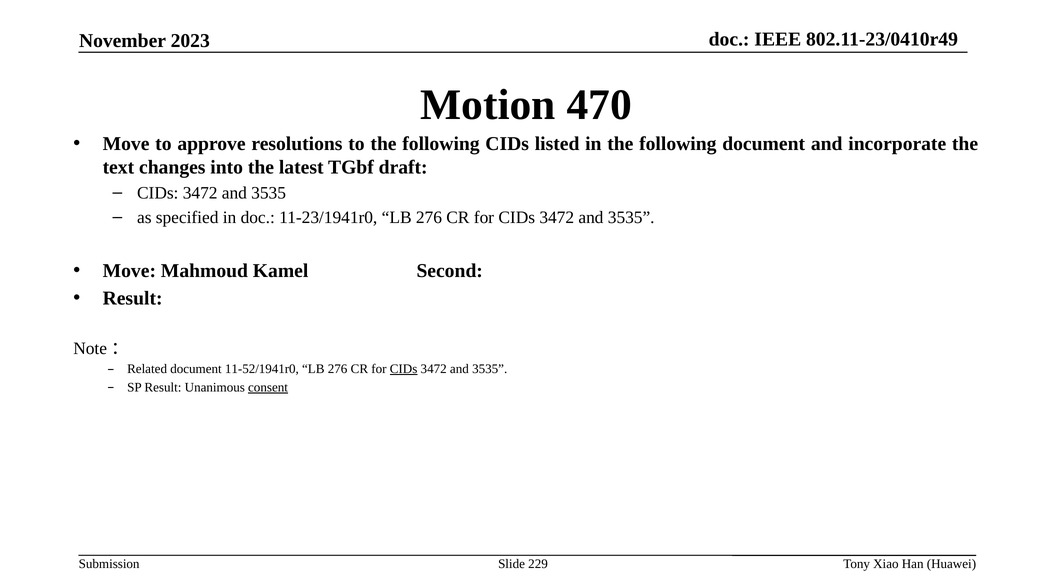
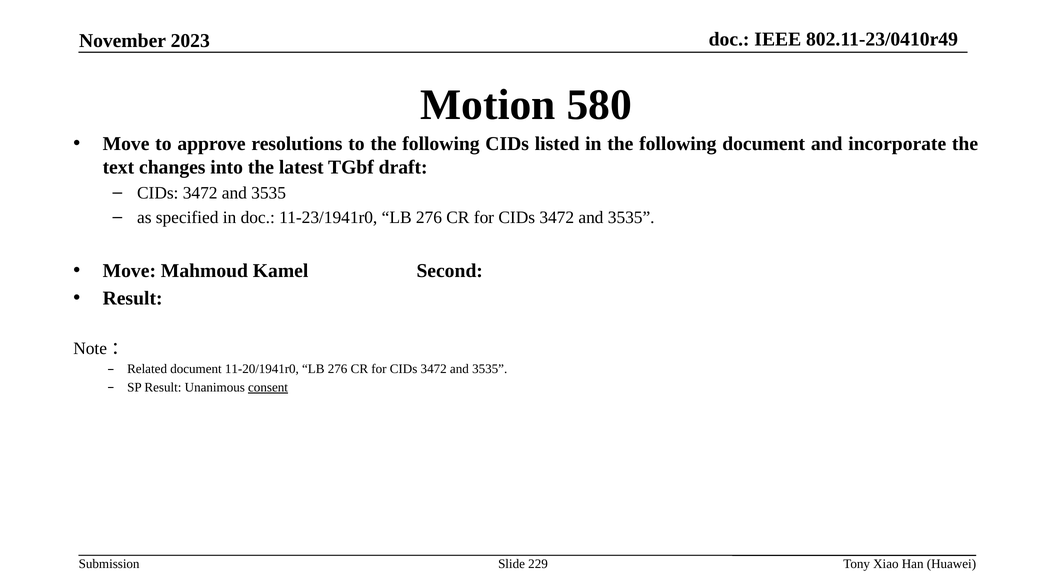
470: 470 -> 580 (599, 105)
11-52/1941r0: 11-52/1941r0 -> 11-20/1941r0 (262, 369)
CIDs underline: present -> none (404, 369)
